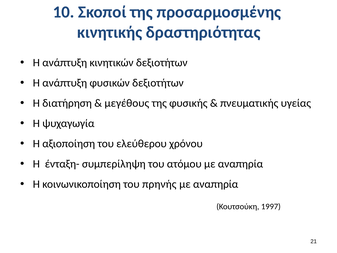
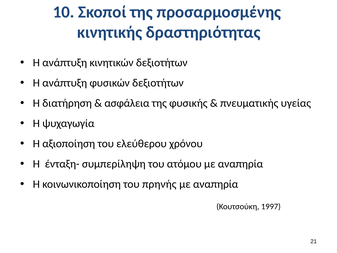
μεγέθους: μεγέθους -> ασφάλεια (127, 103)
